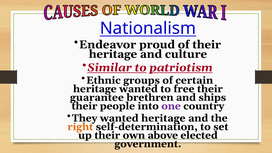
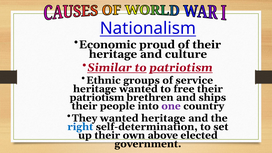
Endeavor: Endeavor -> Economic (108, 45)
certain: certain -> service (194, 80)
guarantee: guarantee -> patriotism (97, 97)
right colour: orange -> blue (80, 127)
